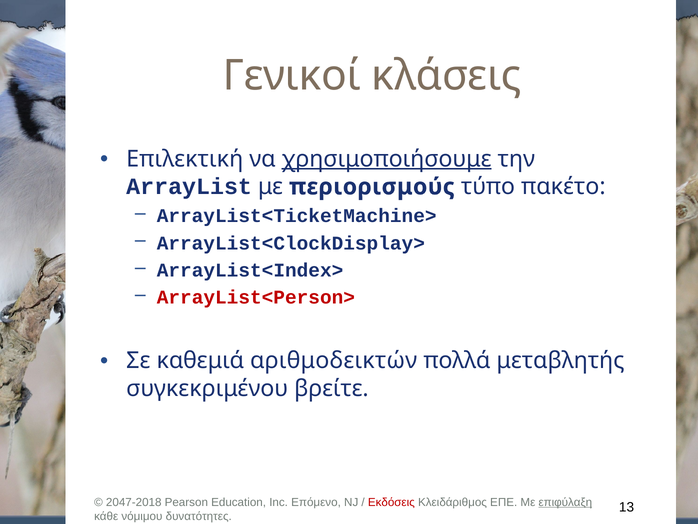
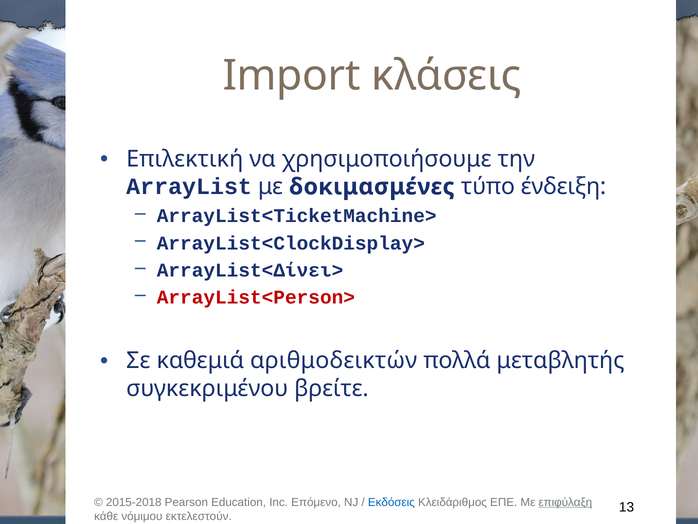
Γενικοί: Γενικοί -> Import (292, 76)
χρησιμοποιήσουμε underline: present -> none (387, 159)
περιορισμούς: περιορισμούς -> δοκιμασμένες (372, 187)
πακέτο: πακέτο -> ένδειξη (563, 187)
ArrayList<Index>: ArrayList<Index> -> ArrayList<Δίνει> (250, 270)
2047-2018: 2047-2018 -> 2015-2018 (134, 502)
Εκδόσεις colour: red -> blue (391, 502)
δυνατότητες: δυνατότητες -> εκτελεστούν (199, 516)
